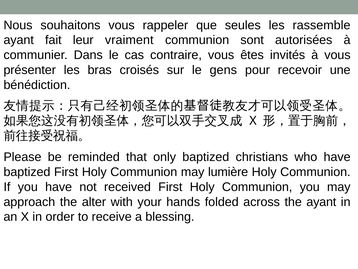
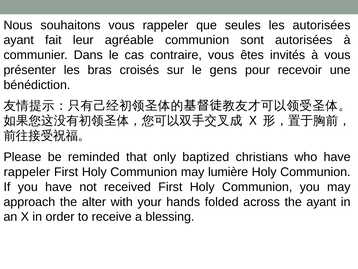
les rassemble: rassemble -> autorisées (322, 25)
vraiment: vraiment -> agréable (129, 40)
baptized: baptized -> rappeler (27, 172)
